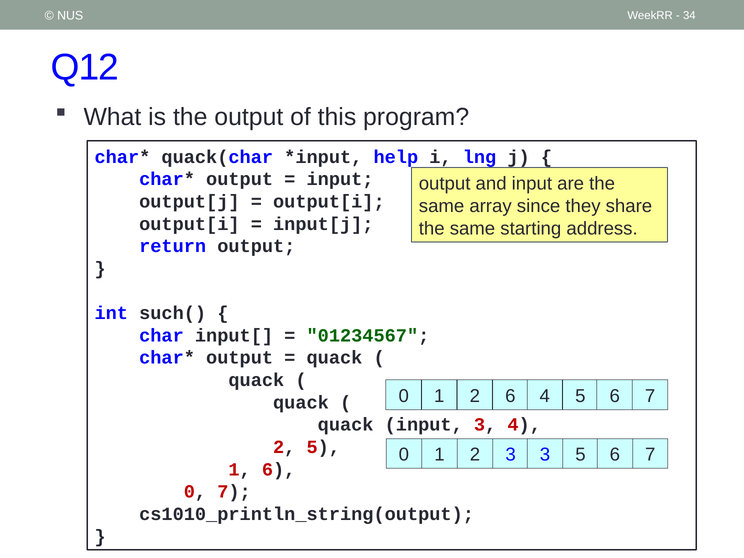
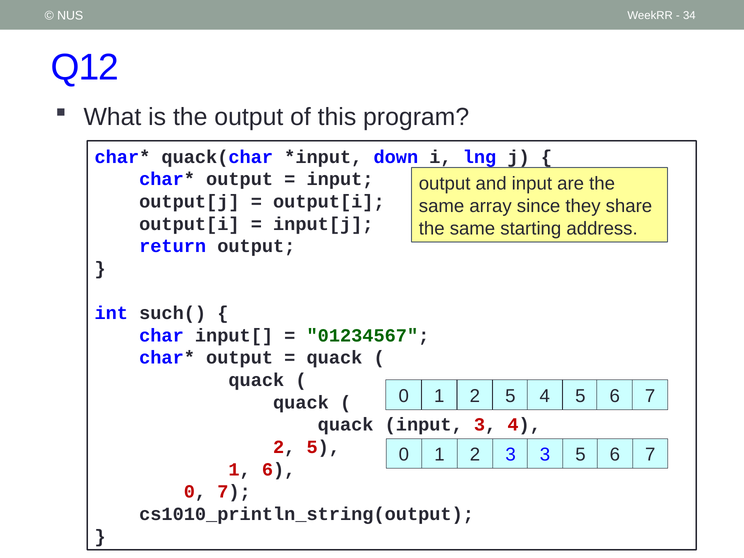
help: help -> down (396, 157)
1 2 6: 6 -> 5 (510, 396)
